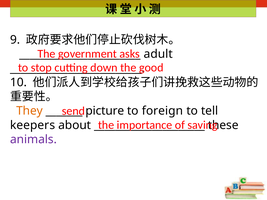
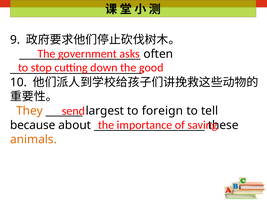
adult: adult -> often (158, 54)
picture: picture -> largest (105, 111)
keepers: keepers -> because (33, 125)
animals colour: purple -> orange (33, 140)
